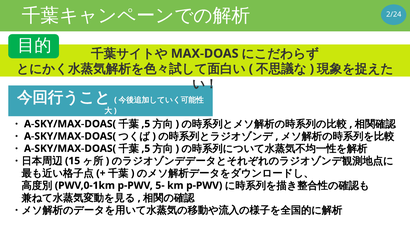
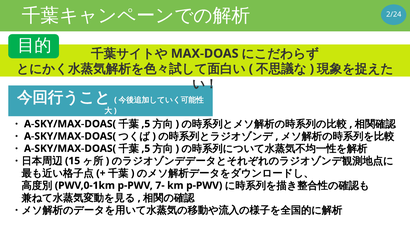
5-: 5- -> 7- (160, 185)
